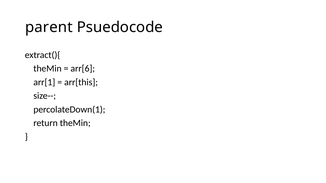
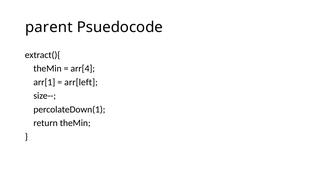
arr[6: arr[6 -> arr[4 (83, 69)
arr[this: arr[this -> arr[left (81, 82)
